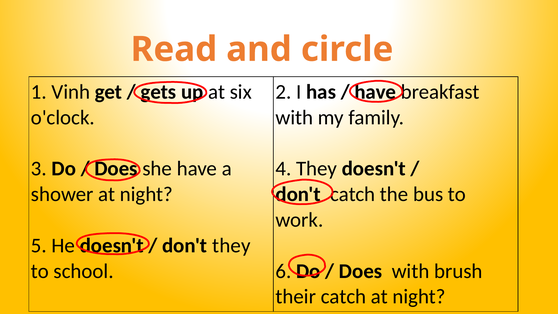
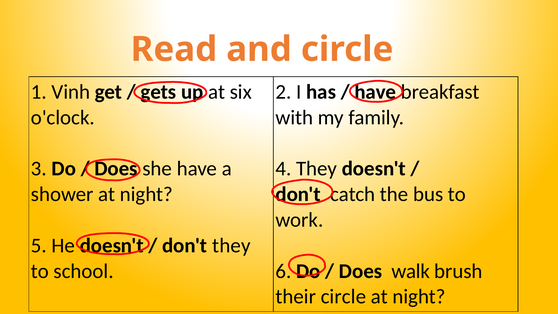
Does with: with -> walk (411, 271)
their catch: catch -> circle (343, 297)
